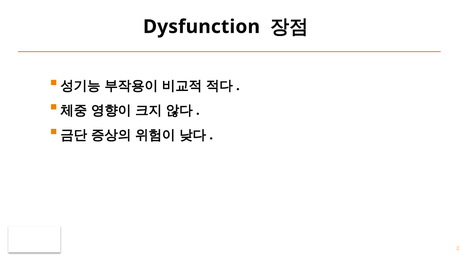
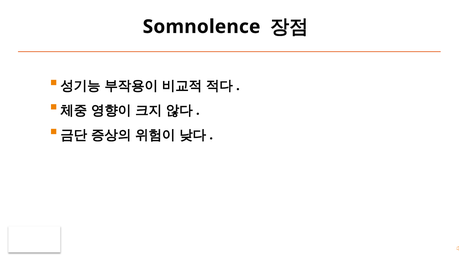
Dysfunction: Dysfunction -> Somnolence (202, 27)
